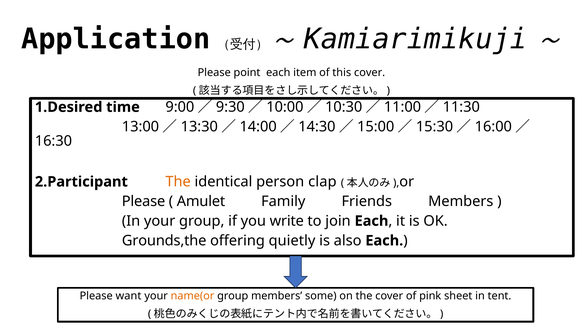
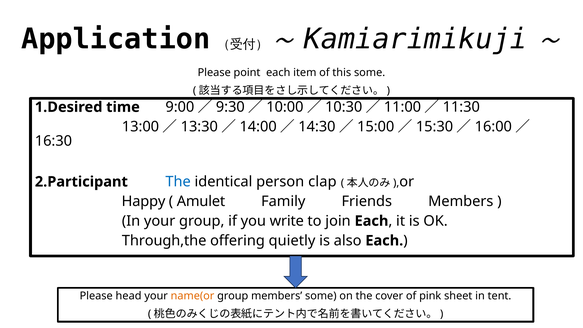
this cover: cover -> some (370, 73)
The colour: orange -> blue (178, 182)
Please: Please -> Happy (144, 201)
Grounds,the: Grounds,the -> Through,the (164, 241)
want: want -> head (129, 296)
